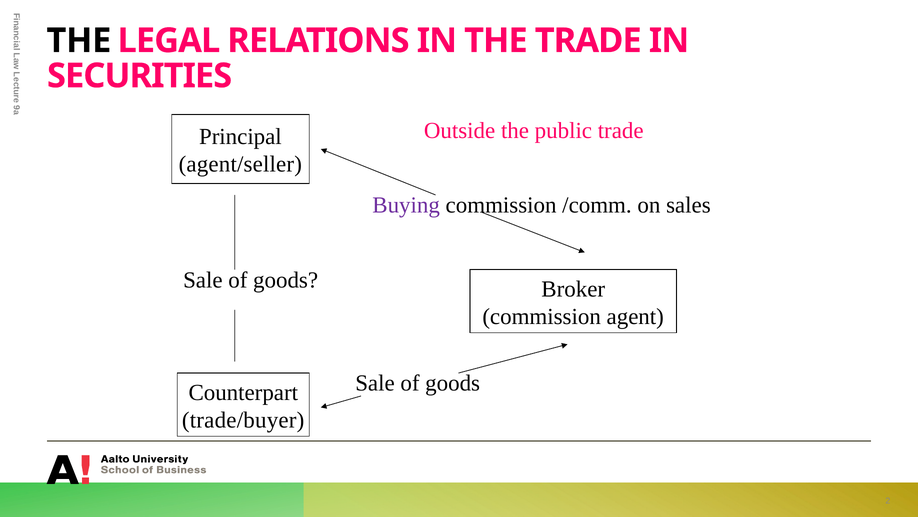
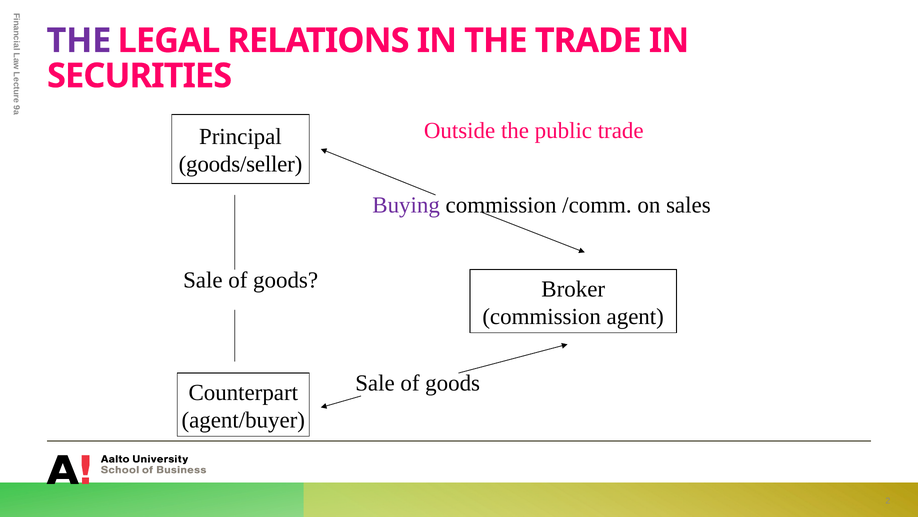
THE colour: black -> purple (79, 41)
agent/seller: agent/seller -> goods/seller (240, 164)
trade/buyer: trade/buyer -> agent/buyer (243, 419)
